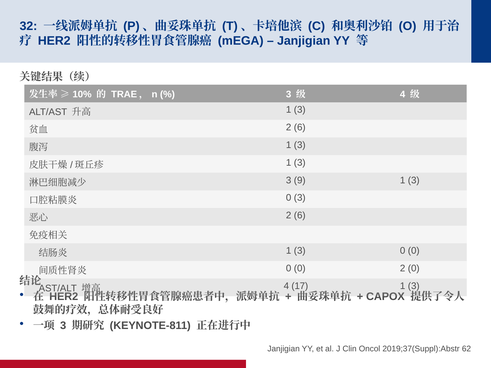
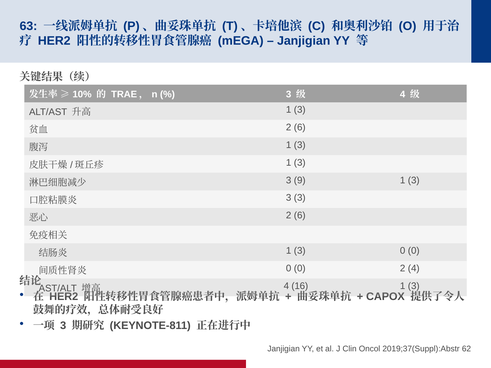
32: 32 -> 63 (28, 26)
0: 0 -> 3 (289, 198)
2 0: 0 -> 4 (414, 269)
17: 17 -> 16 (300, 286)
